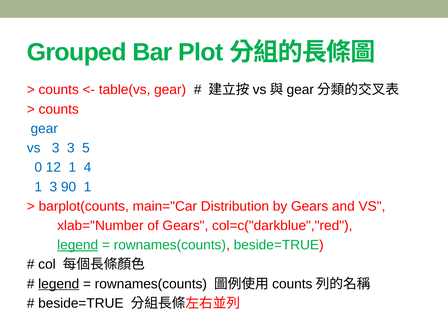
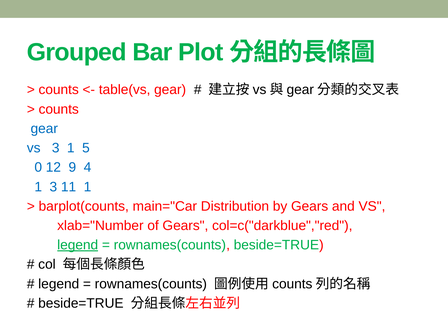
3 3: 3 -> 1 (71, 148)
12 1: 1 -> 9 (72, 167)
90: 90 -> 11 (69, 187)
legend underline: present -> none (59, 284)
